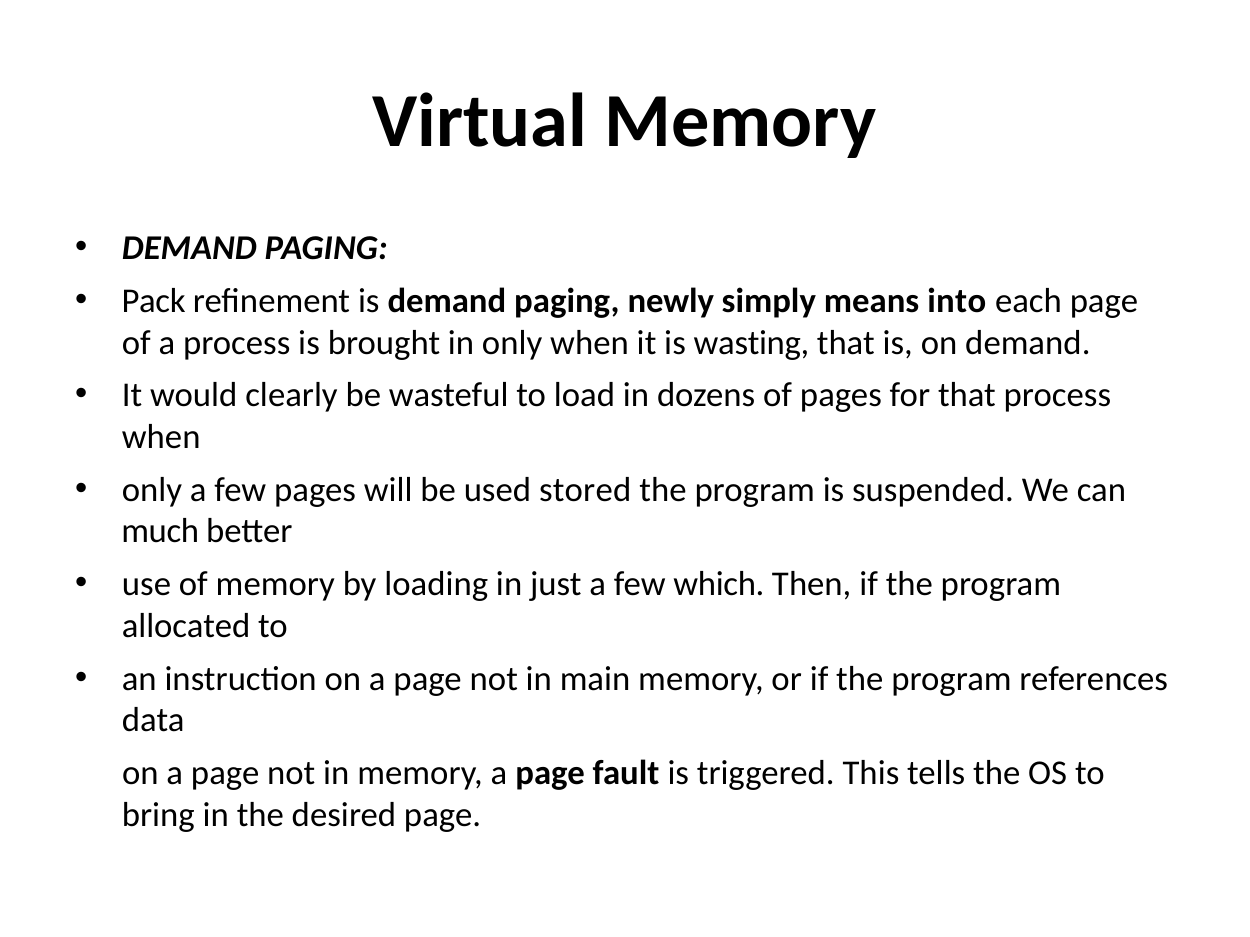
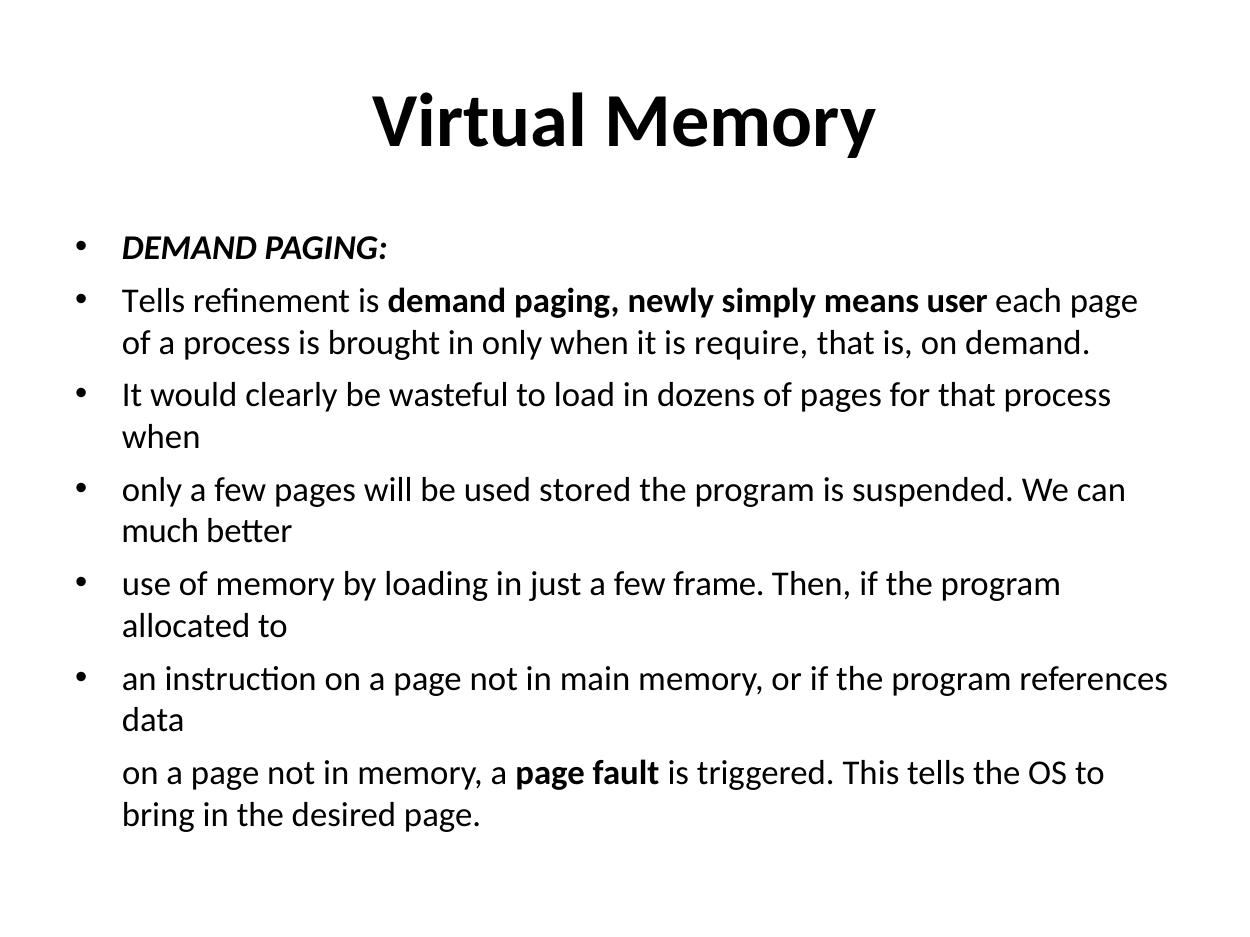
Pack: Pack -> Tells (153, 301)
into: into -> user (957, 301)
wasting: wasting -> require (751, 343)
which: which -> frame (719, 585)
